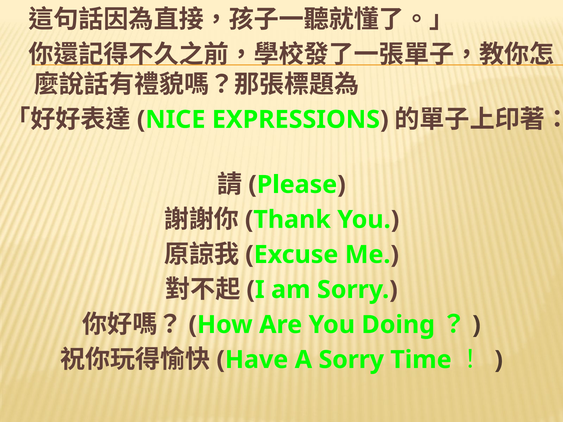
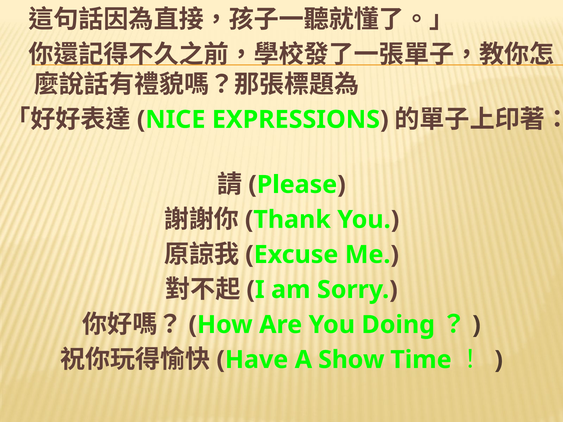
A Sorry: Sorry -> Show (351, 360)
